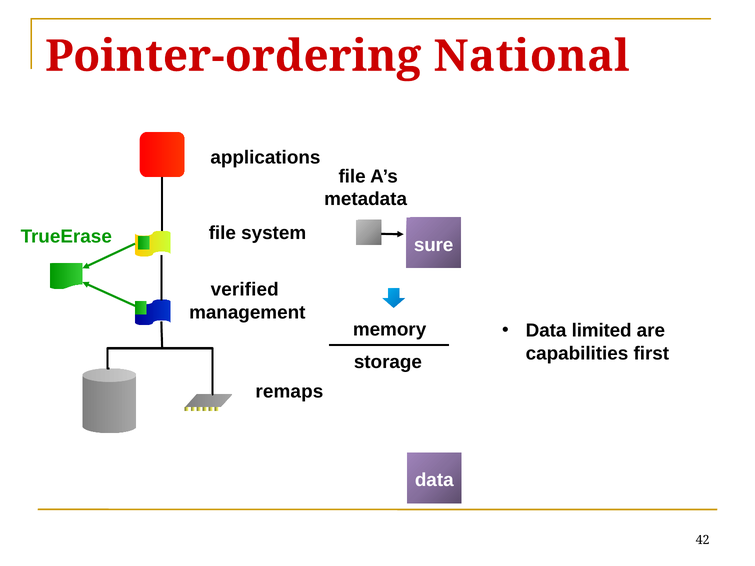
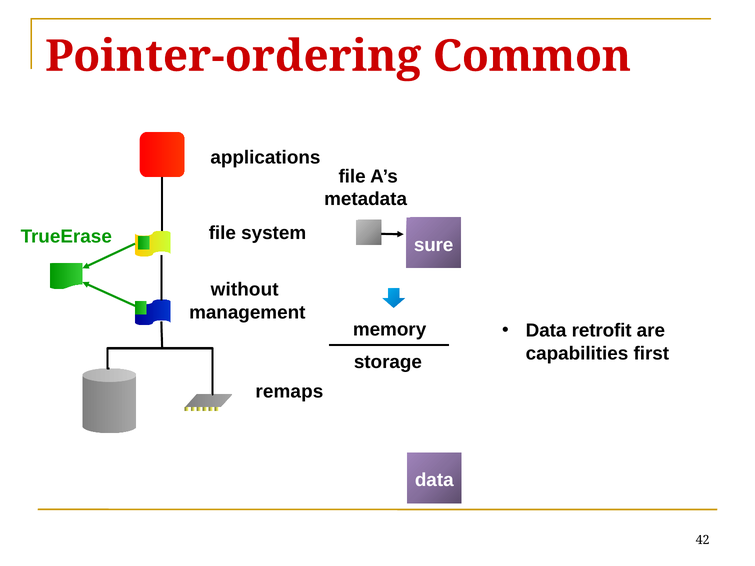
National: National -> Common (532, 56)
verified: verified -> without (245, 290)
limited: limited -> retrofit (602, 331)
